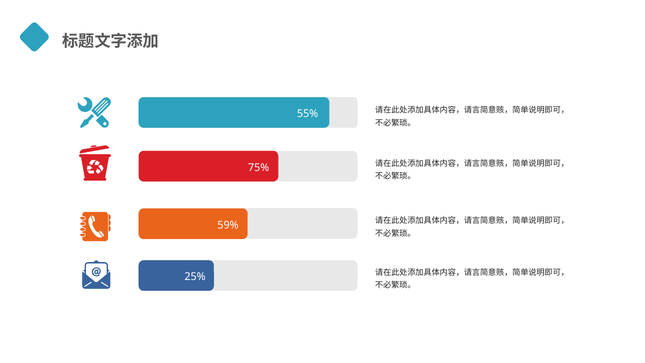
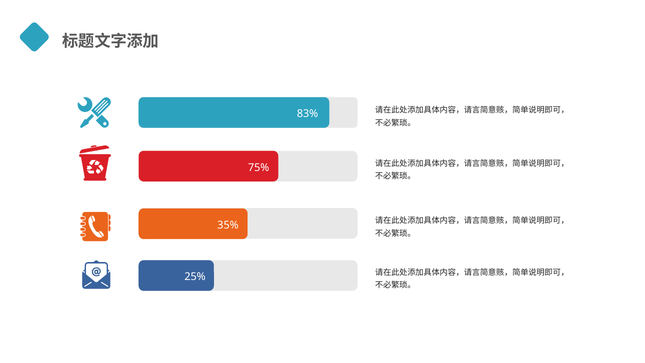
55%: 55% -> 83% (308, 114)
59%: 59% -> 35% (228, 225)
